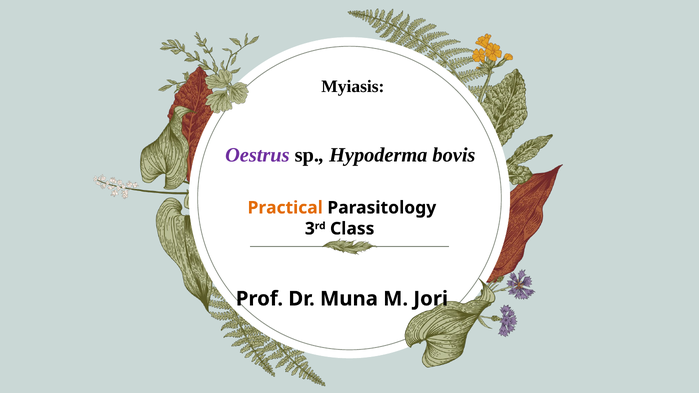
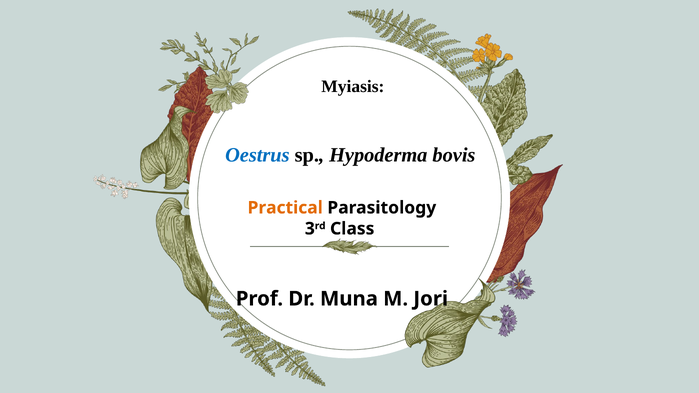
Oestrus colour: purple -> blue (257, 155)
